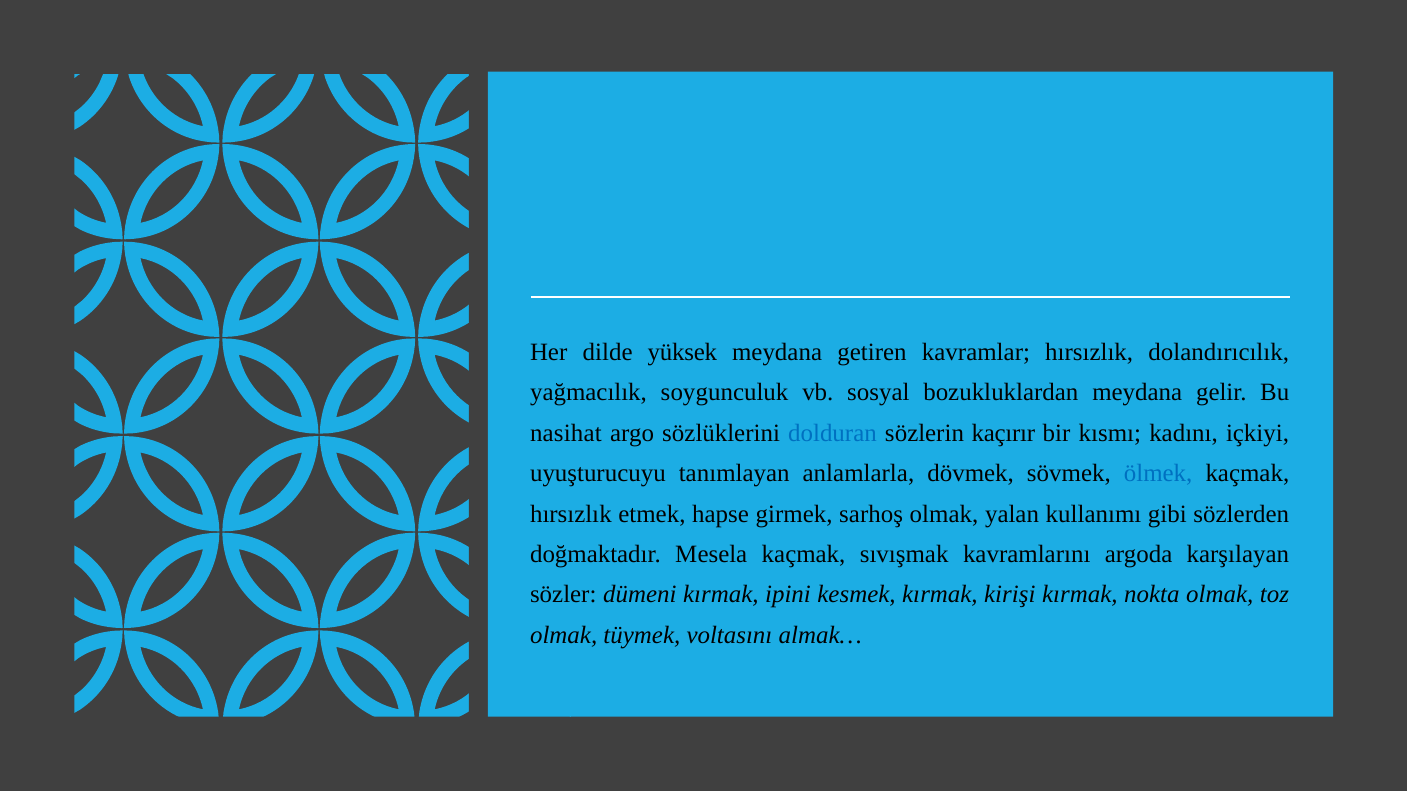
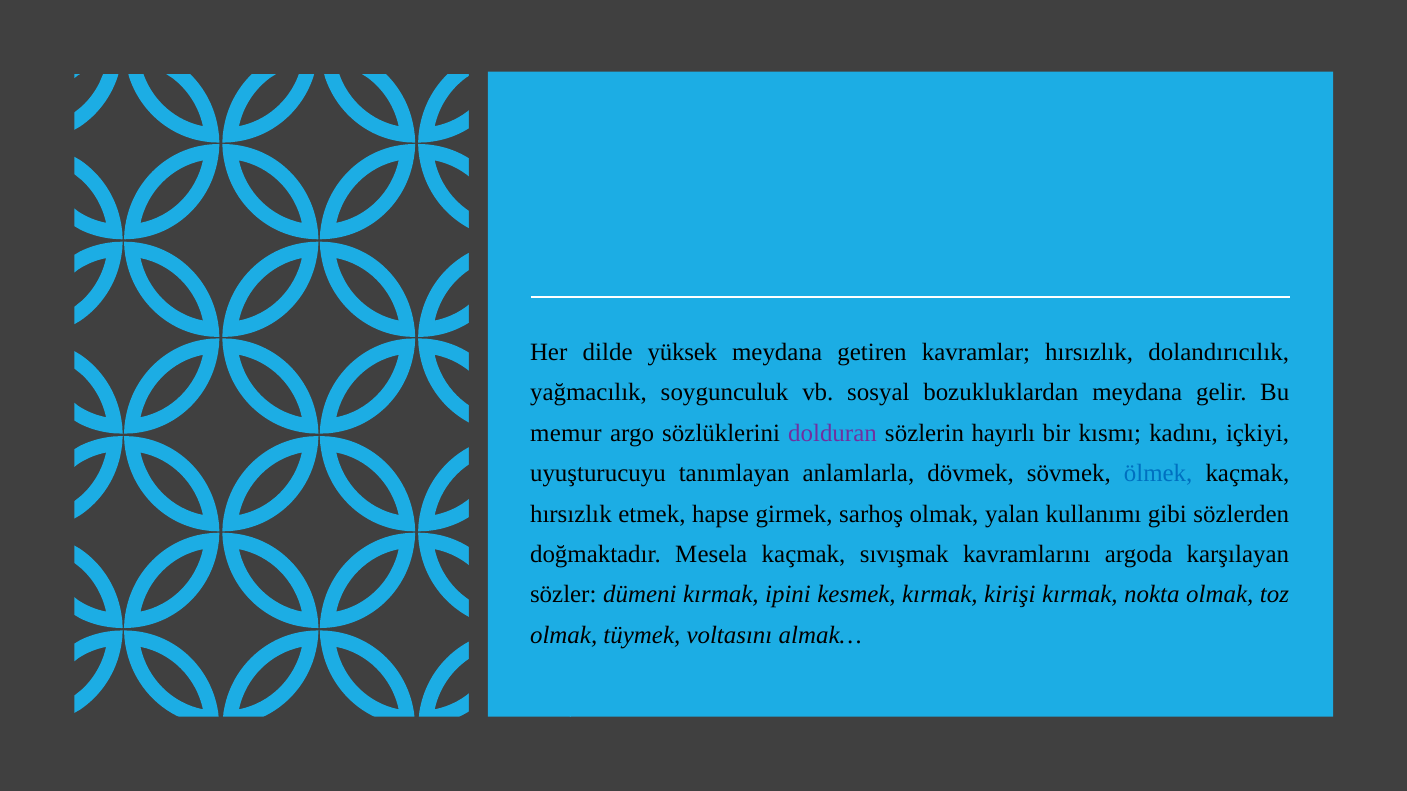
nasihat: nasihat -> memur (566, 433)
dolduran colour: blue -> purple (832, 433)
kaçırır: kaçırır -> hayırlı (1003, 433)
